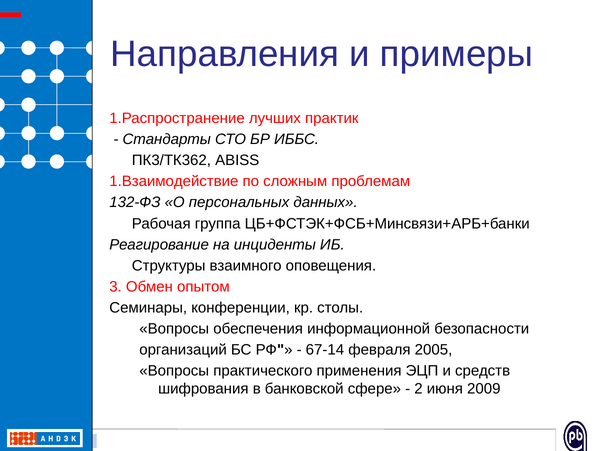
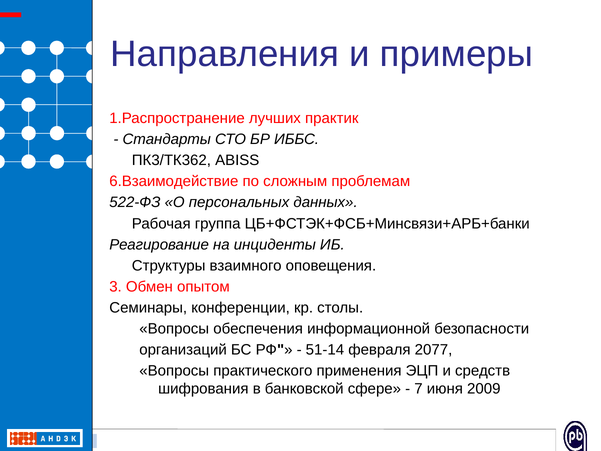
1.Взаимодействие: 1.Взаимодействие -> 6.Взаимодействие (174, 181)
132-ФЗ: 132-ФЗ -> 522-ФЗ (135, 202)
67-14: 67-14 -> 51-14 (325, 350)
2005: 2005 -> 2077 (434, 350)
2: 2 -> 7 (419, 389)
